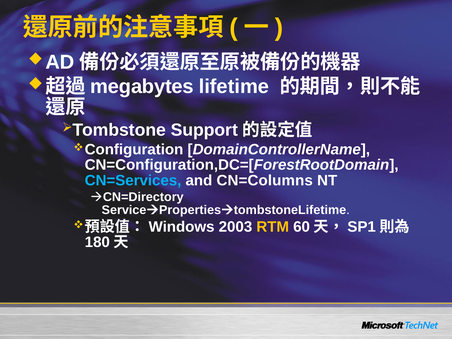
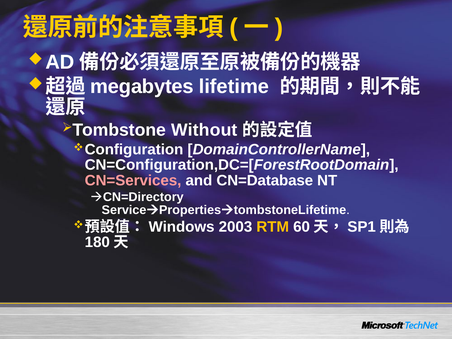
Support: Support -> Without (204, 130)
CN=Services colour: light blue -> pink (133, 180)
CN=Columns: CN=Columns -> CN=Database (265, 180)
